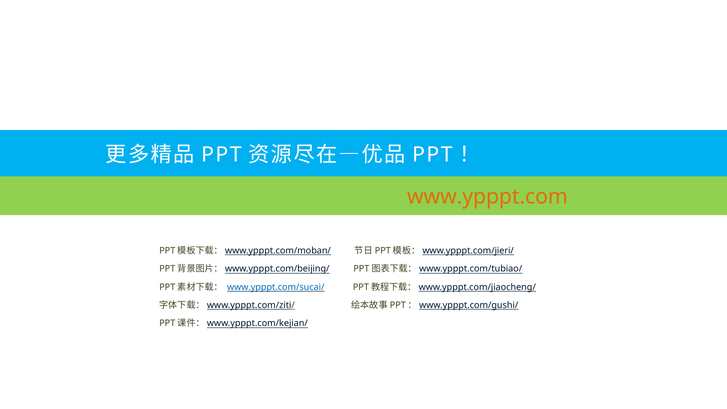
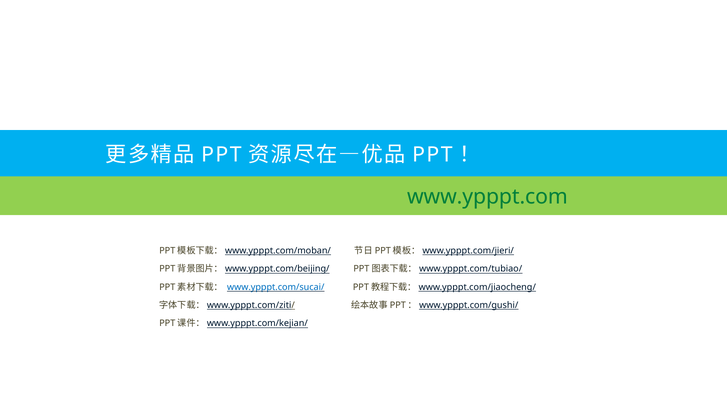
www.ypppt.com colour: orange -> green (487, 197)
